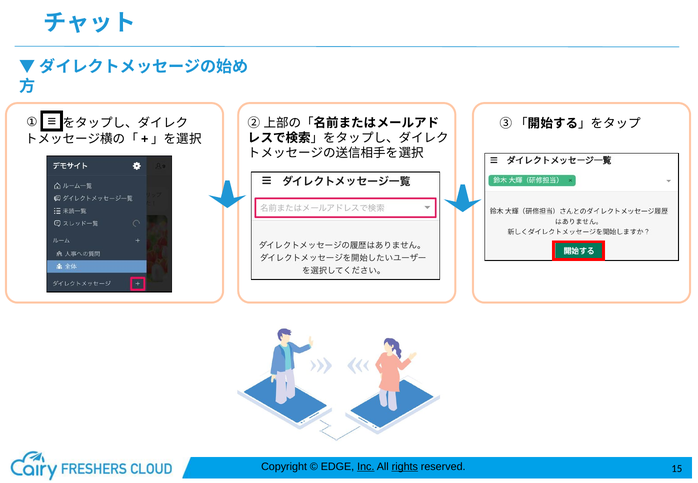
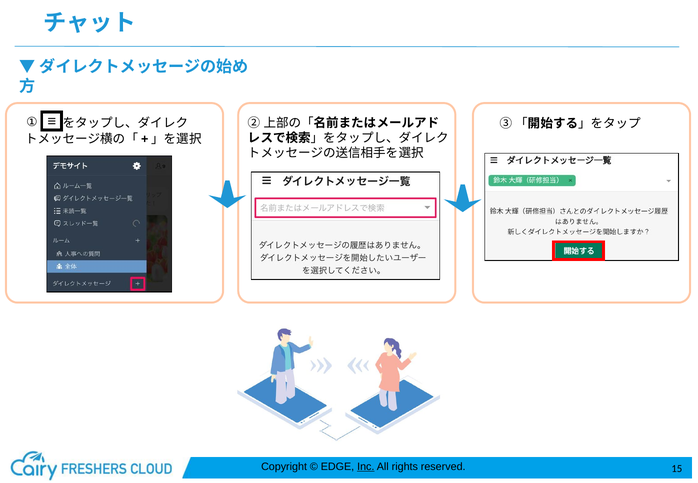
rights underline: present -> none (405, 467)
